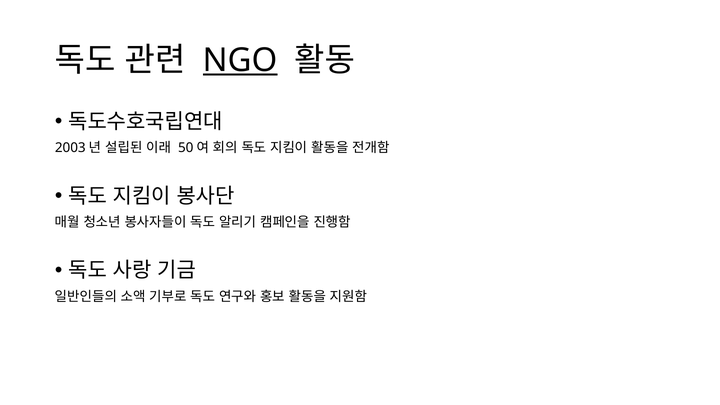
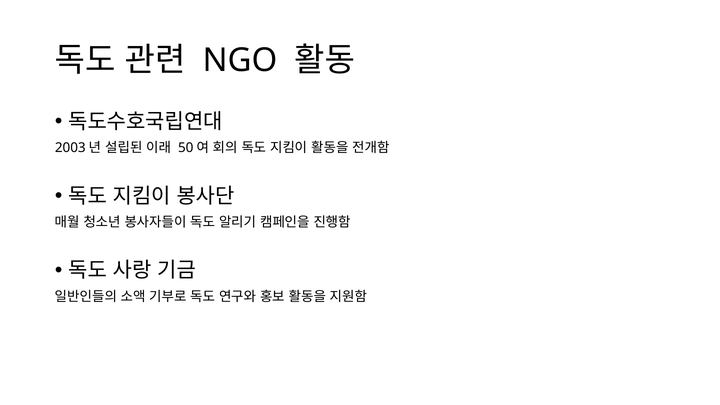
NGO underline: present -> none (240, 60)
